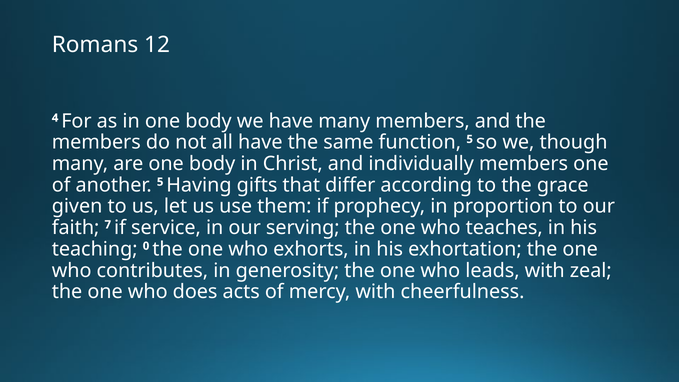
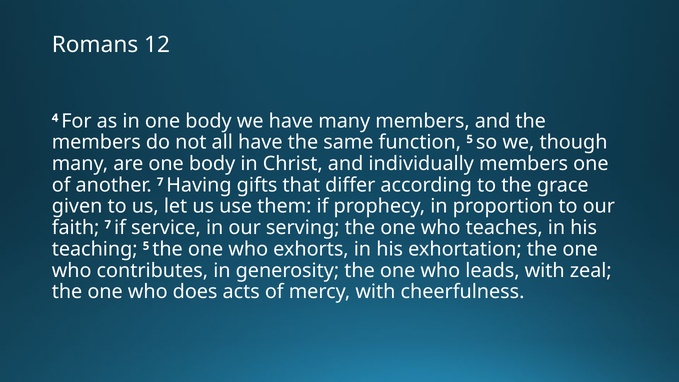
another 5: 5 -> 7 (160, 182)
teaching 0: 0 -> 5 (146, 246)
